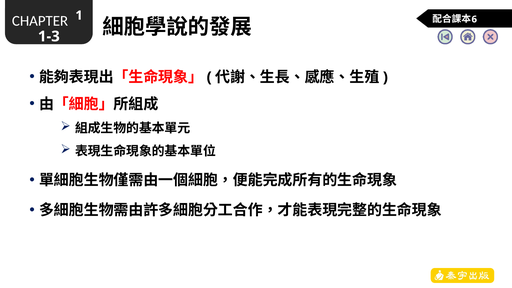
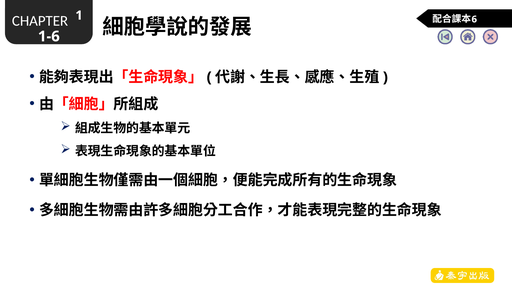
1-3: 1-3 -> 1-6 (49, 36)
